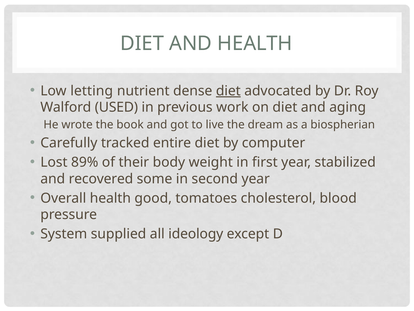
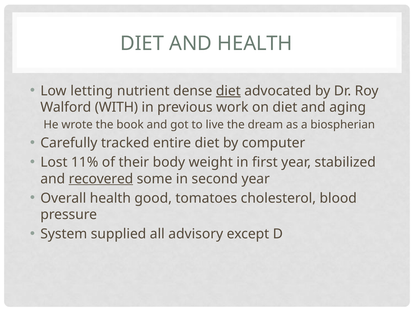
USED: USED -> WITH (116, 107)
89%: 89% -> 11% (85, 162)
recovered underline: none -> present (101, 179)
ideology: ideology -> advisory (196, 234)
